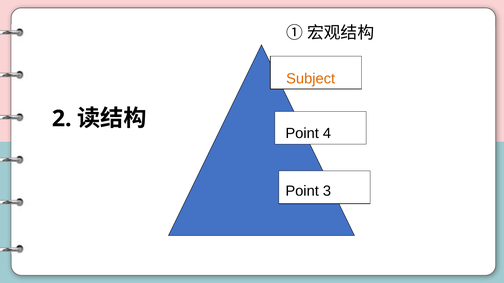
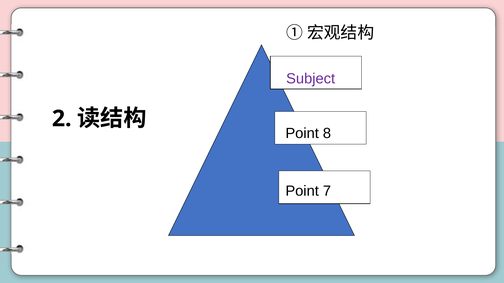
Subject colour: orange -> purple (311, 79)
4: 4 -> 8 (327, 134)
3: 3 -> 7 (327, 191)
